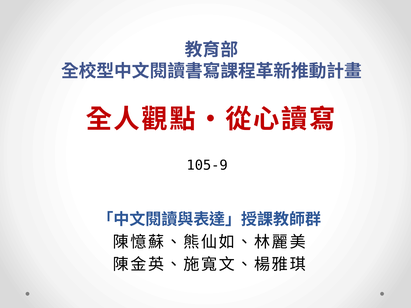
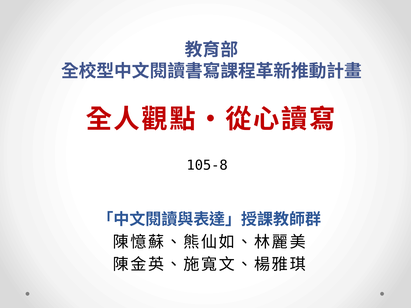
105-9: 105-9 -> 105-8 (207, 165)
